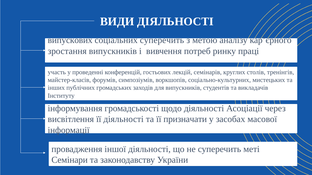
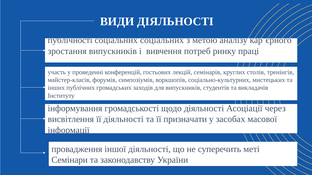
випускових: випускових -> публічності (70, 40)
соціальних суперечить: суперечить -> соціальних (162, 40)
